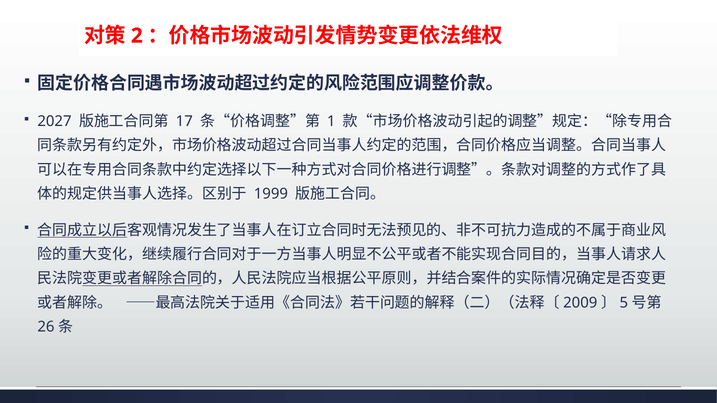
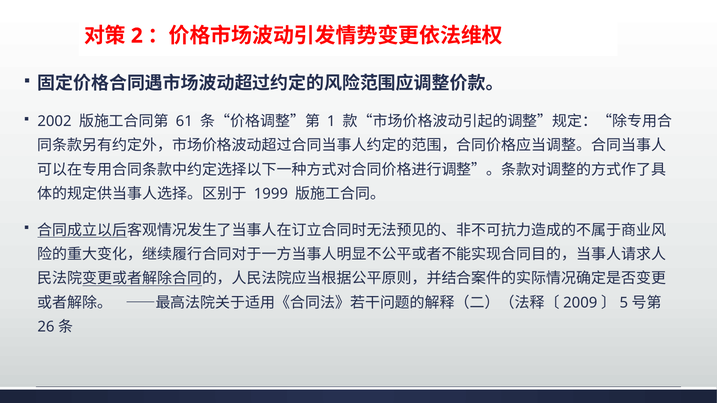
2027: 2027 -> 2002 (54, 121)
17: 17 -> 61 (184, 121)
